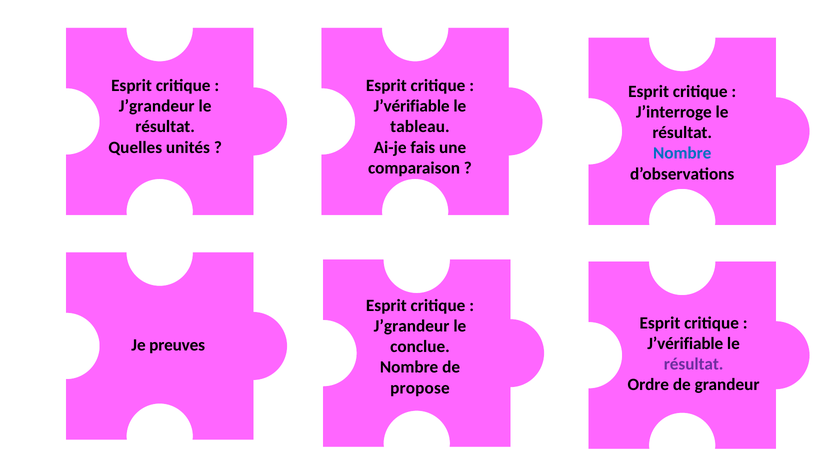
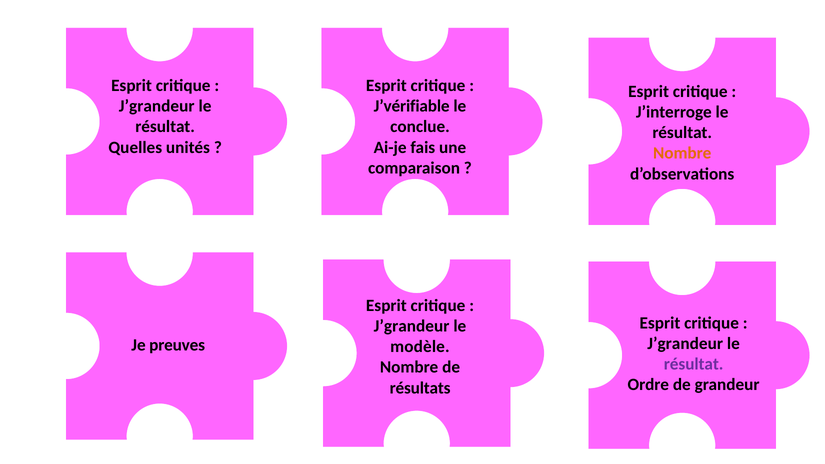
tableau: tableau -> conclue (420, 127)
Nombre colour: blue -> orange (682, 153)
J’vérifiable: J’vérifiable -> J’grandeur (685, 344)
conclue: conclue -> modèle (420, 347)
propose: propose -> résultats (420, 388)
